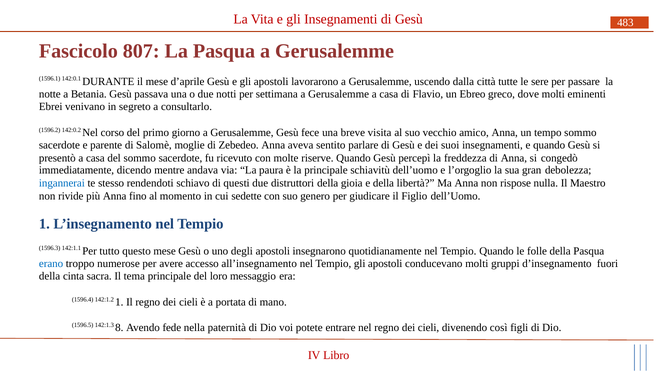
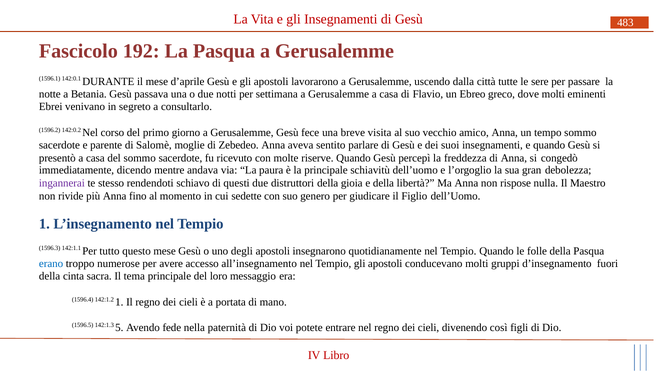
807: 807 -> 192 (141, 51)
ingannerai colour: blue -> purple (62, 183)
8: 8 -> 5 (119, 328)
